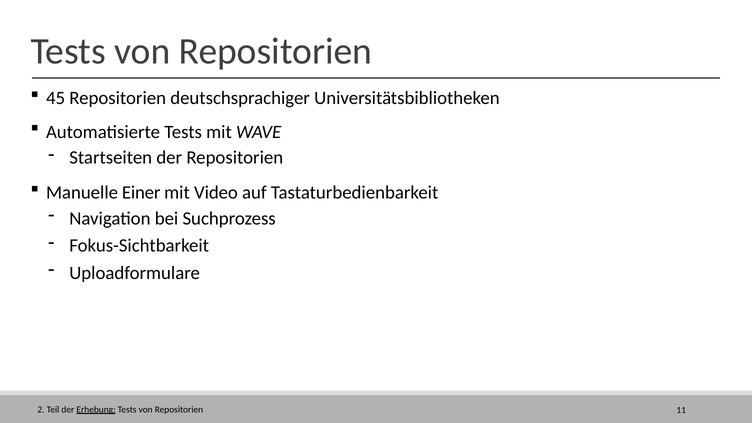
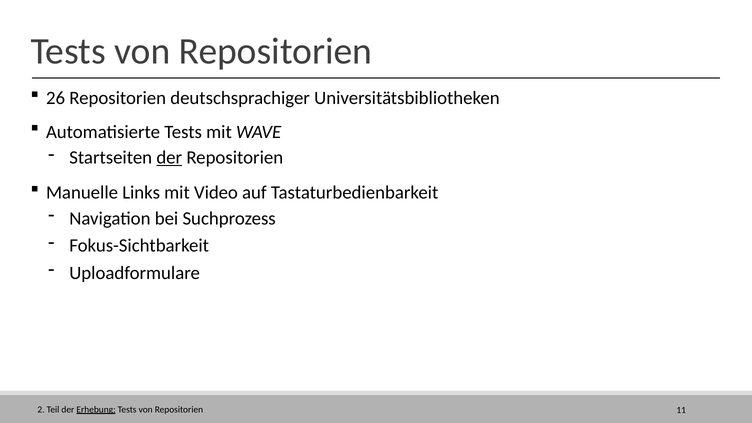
45: 45 -> 26 (56, 98)
der underline: none -> present (169, 158)
Einer: Einer -> Links (141, 193)
